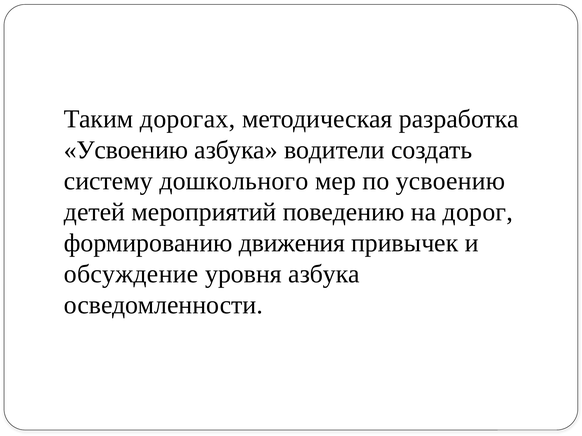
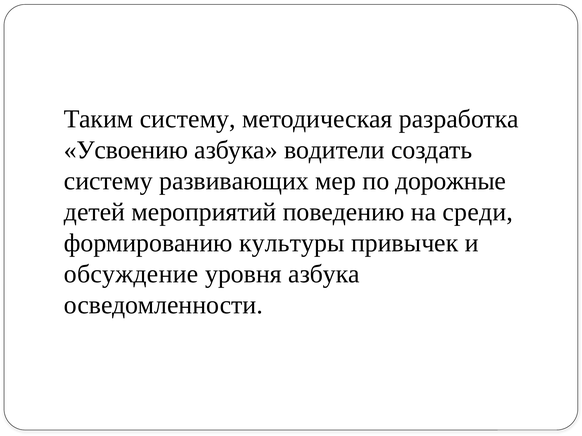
Таким дорогах: дорогах -> систему (188, 119)
дошкольного: дошкольного -> развивающих (234, 181)
по усвоению: усвоению -> дорожные (451, 181)
дорог: дорог -> среди (478, 212)
движения: движения -> культуры (292, 243)
